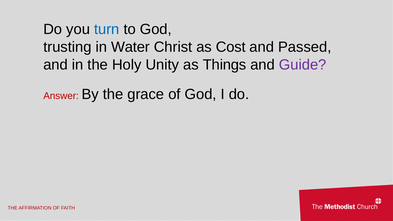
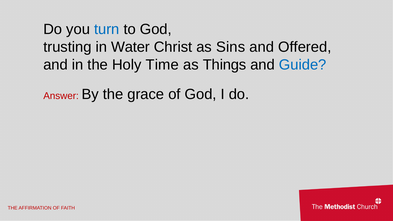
Cost: Cost -> Sins (231, 47)
Passed: Passed -> Offered (305, 47)
Unity: Unity -> Time (162, 65)
Guide colour: purple -> blue (303, 65)
